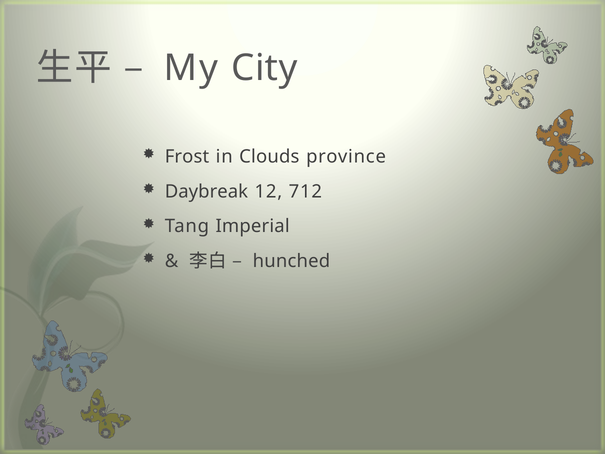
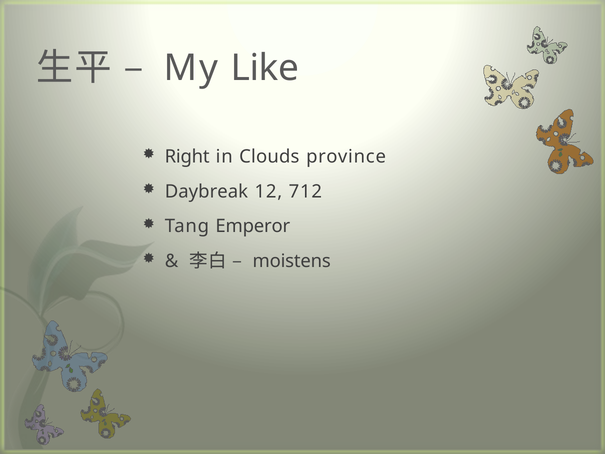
City: City -> Like (265, 68)
Frost: Frost -> Right (187, 157)
Imperial: Imperial -> Emperor (253, 226)
hunched: hunched -> moistens (292, 261)
